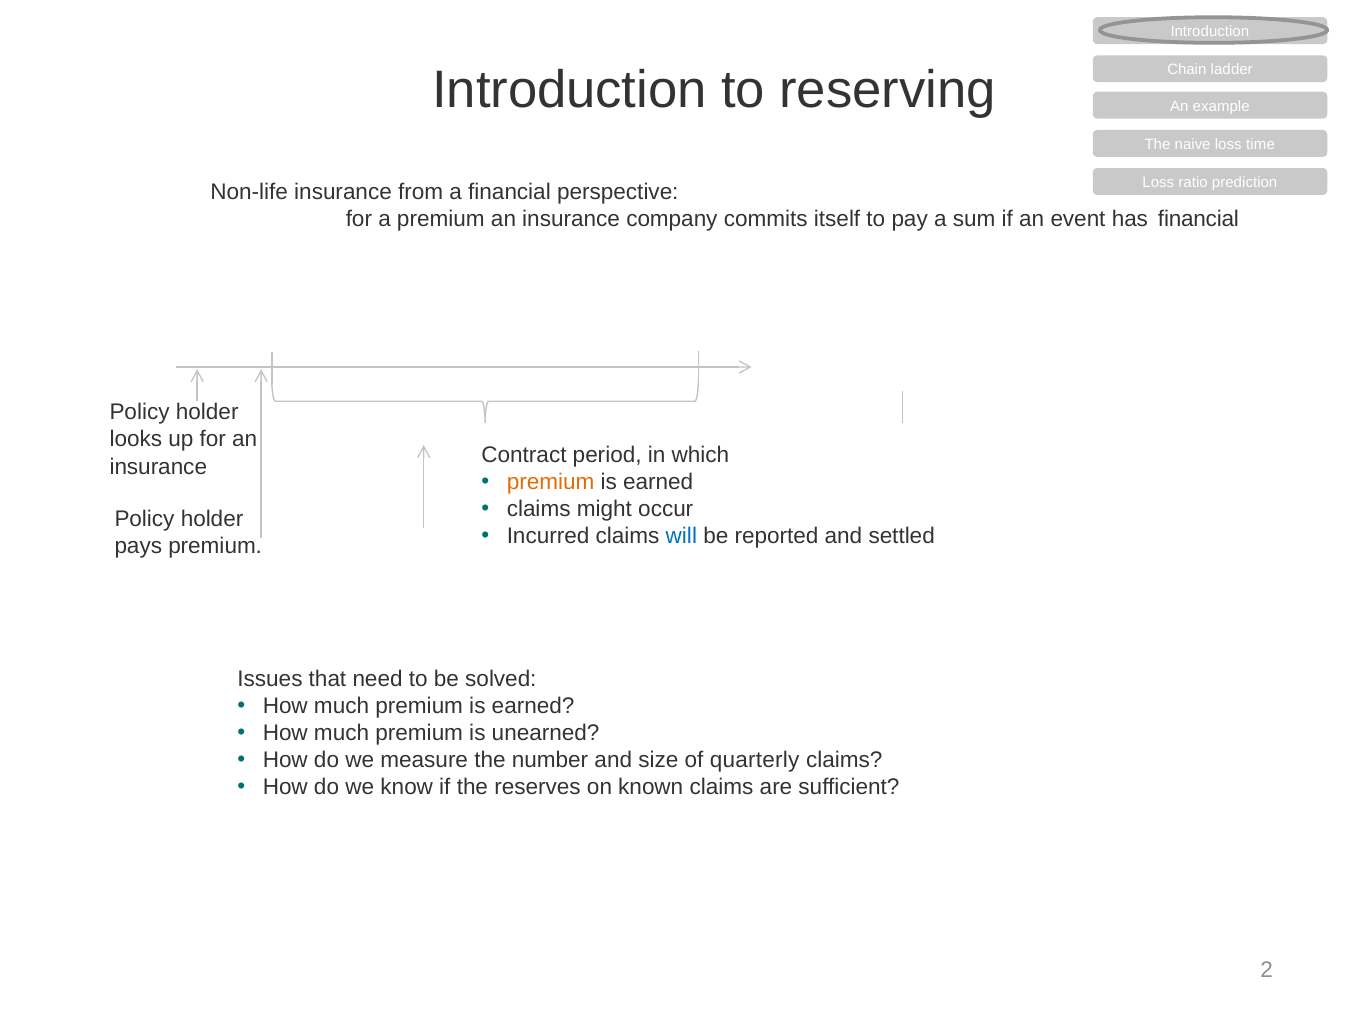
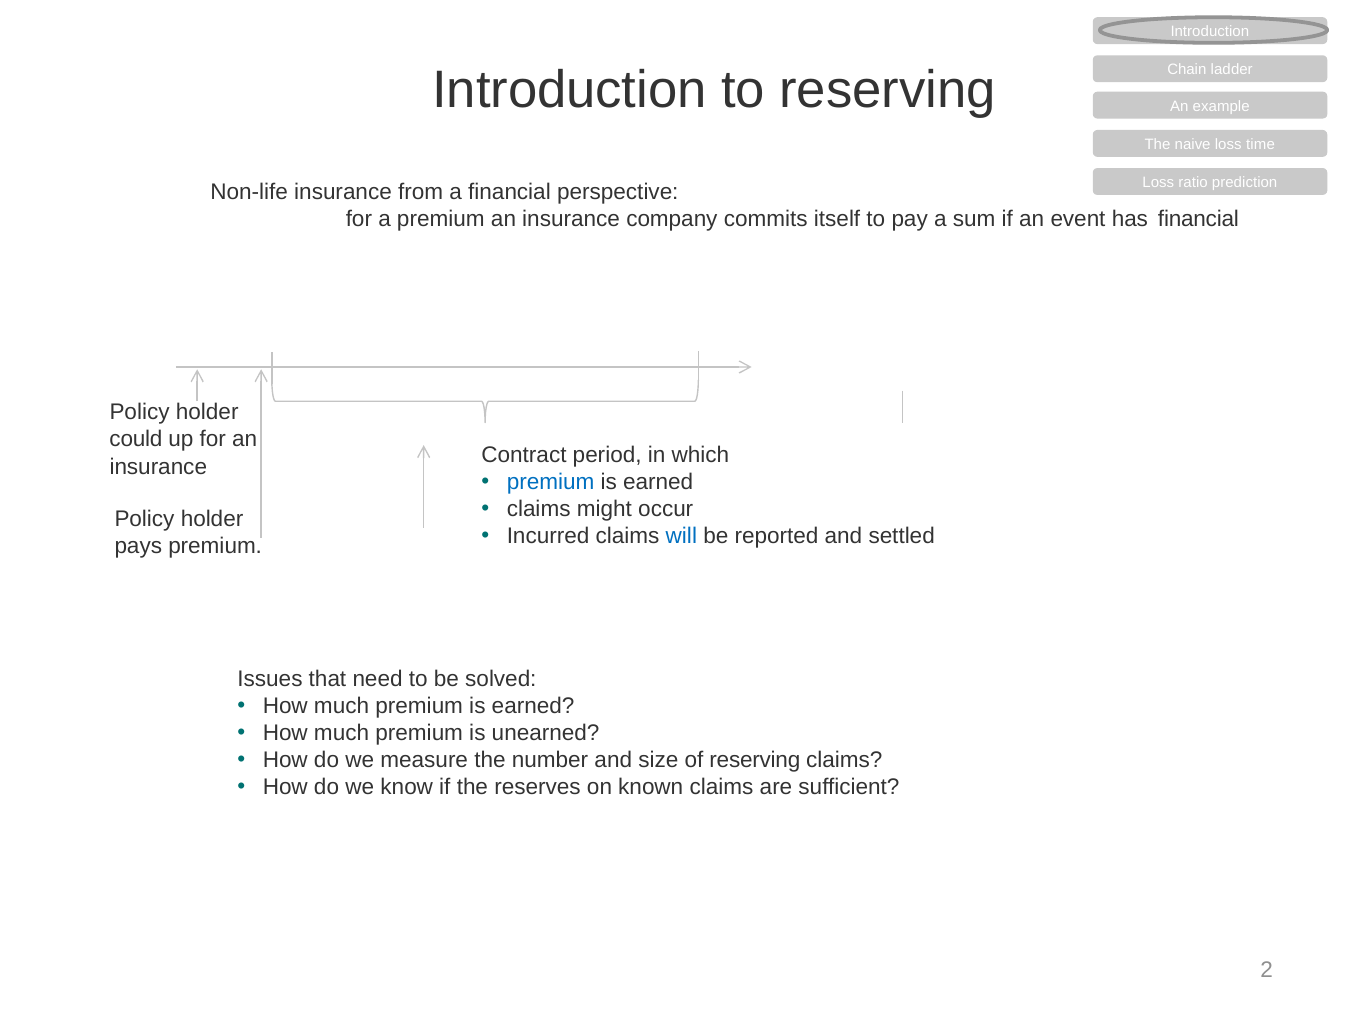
looks: looks -> could (136, 439)
premium colour: orange -> blue (551, 482)
of quarterly: quarterly -> reserving (755, 760)
